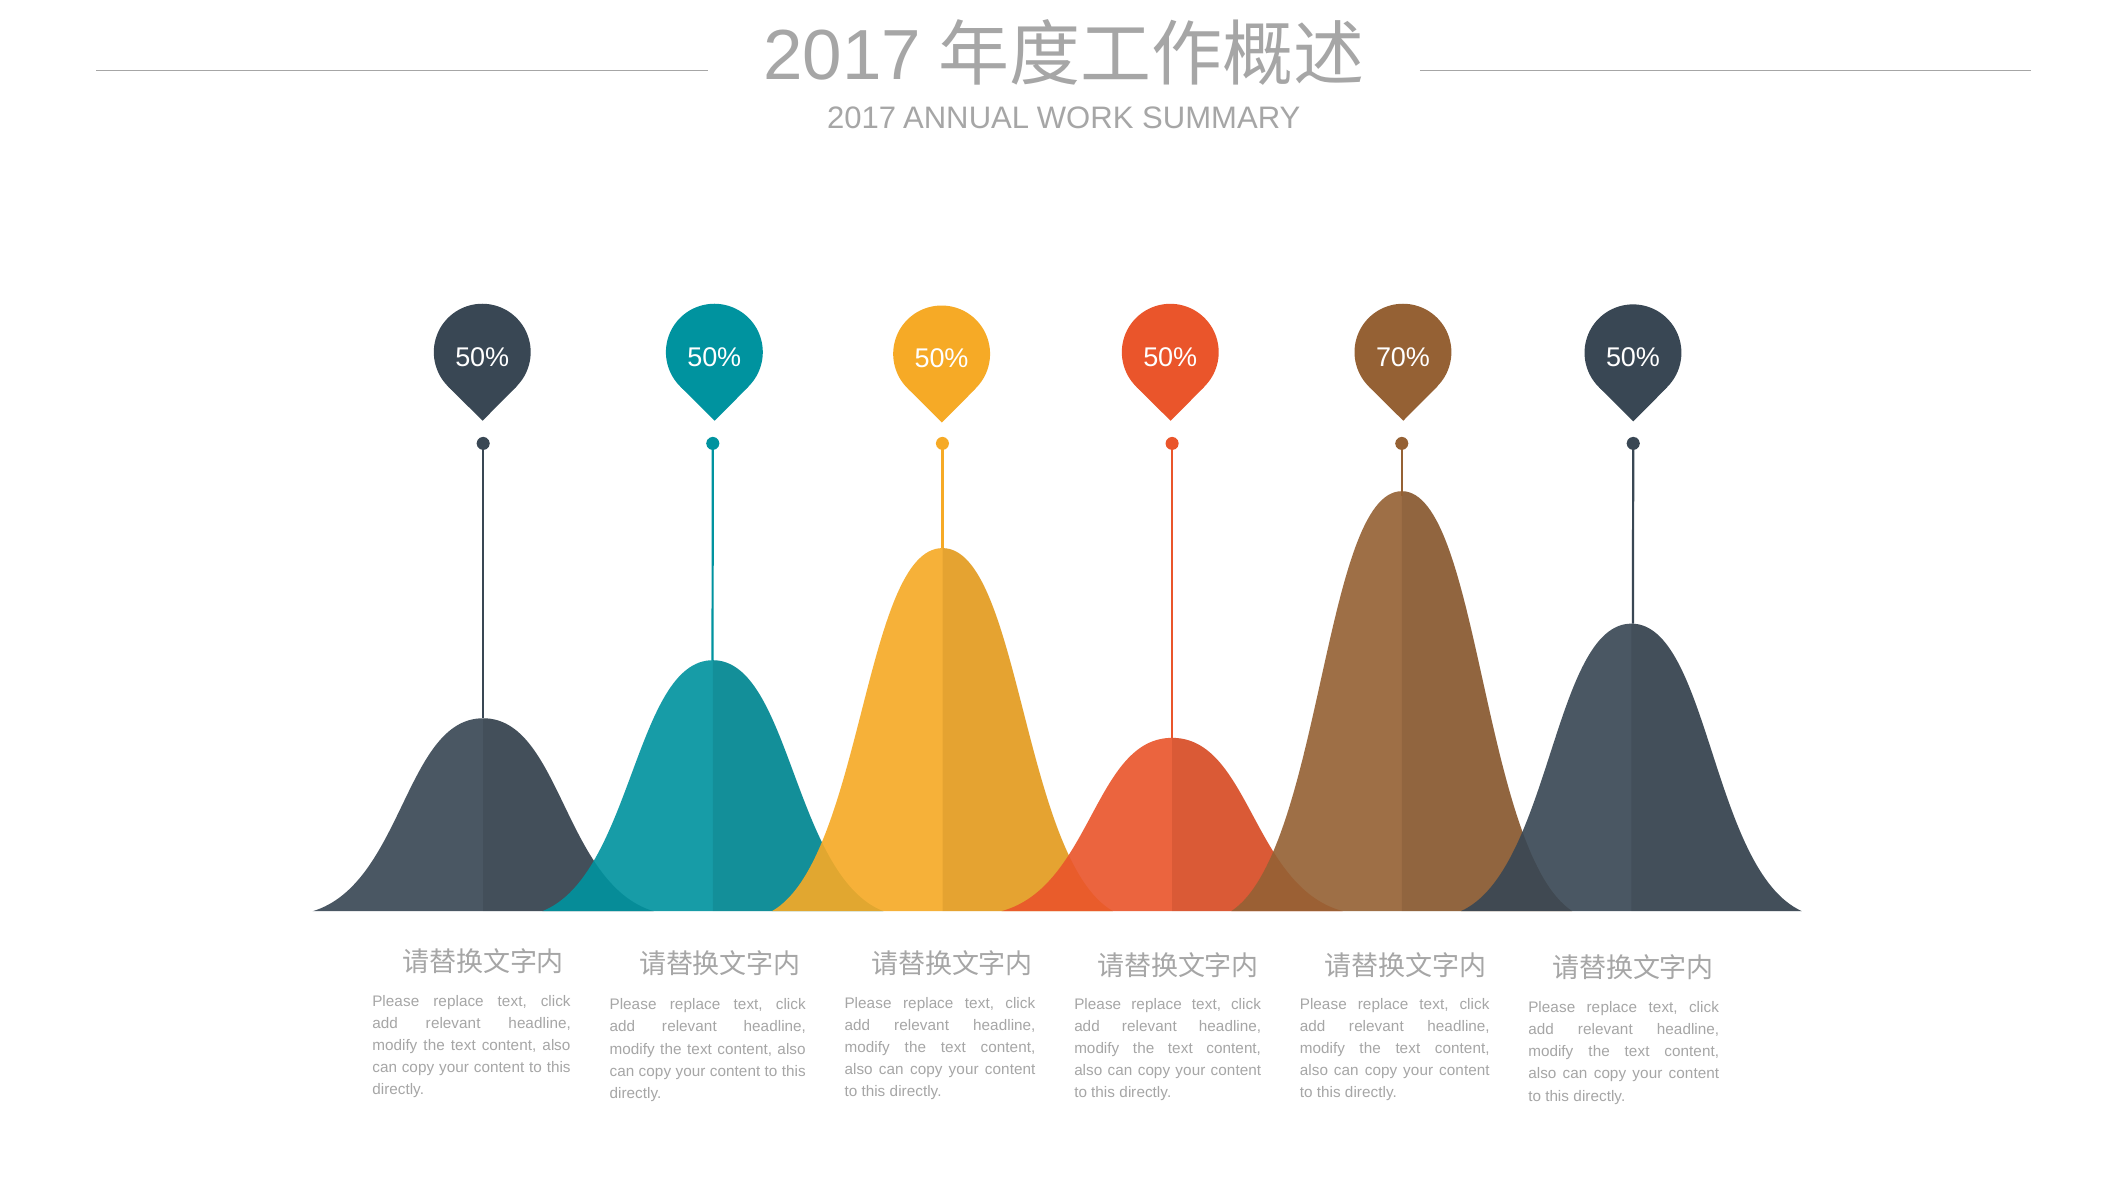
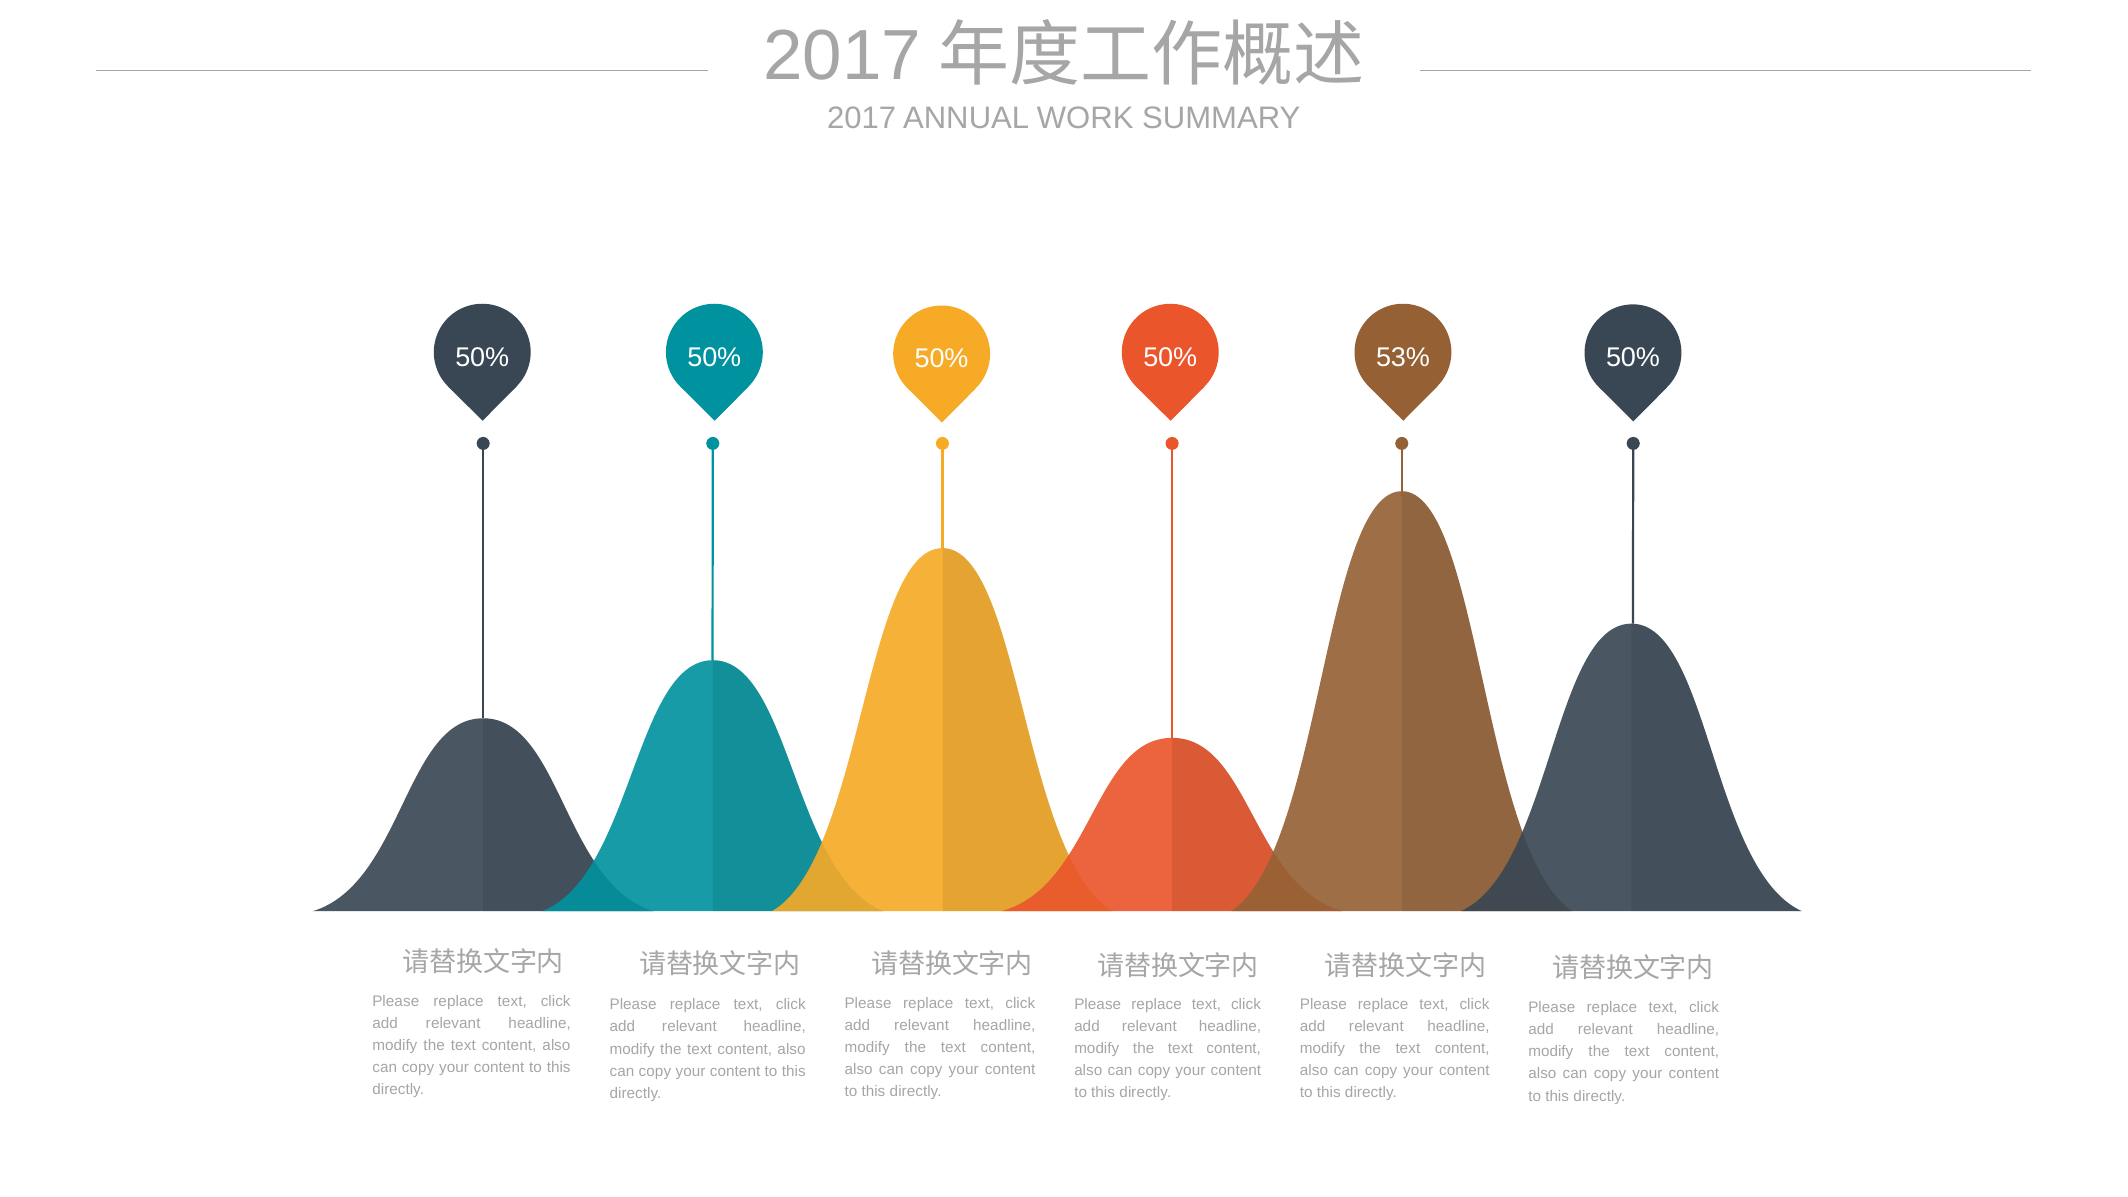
70%: 70% -> 53% (1403, 357)
